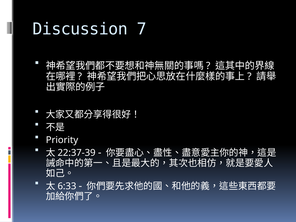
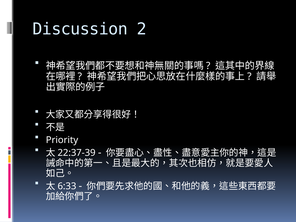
7: 7 -> 2 (142, 29)
